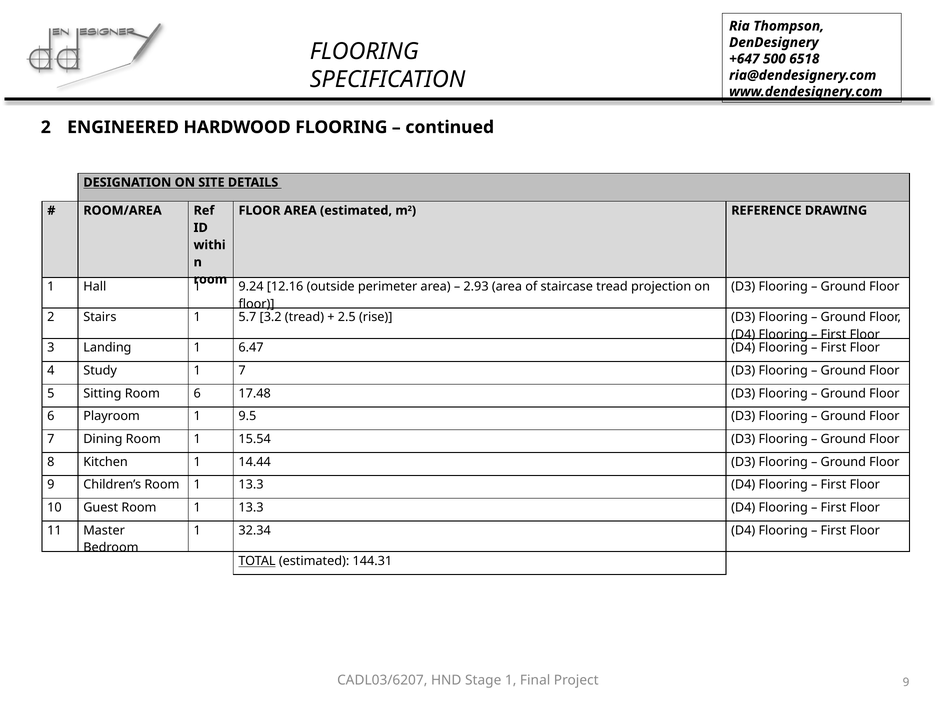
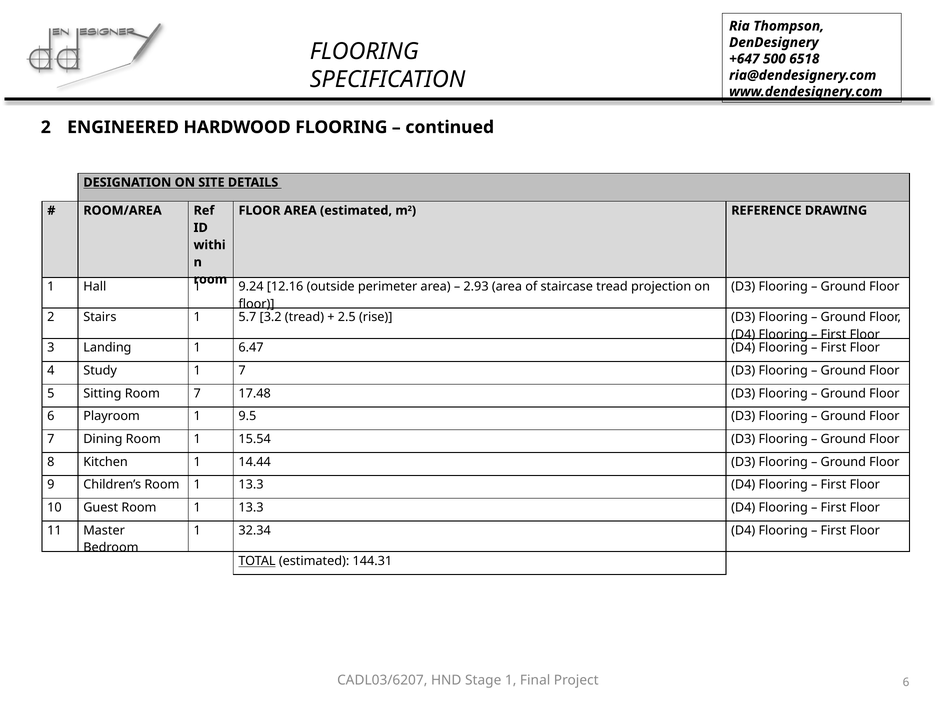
Room 6: 6 -> 7 (197, 393)
Project 9: 9 -> 6 (906, 682)
